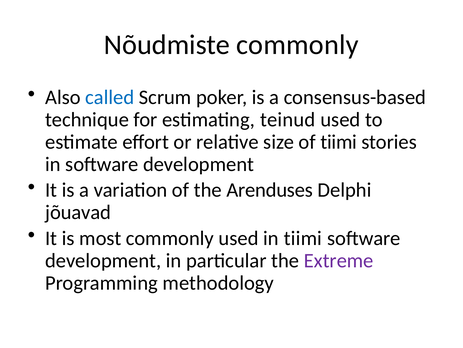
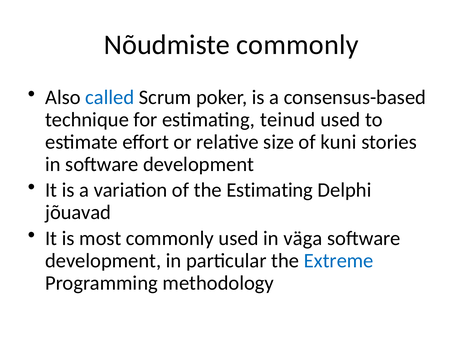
of tiimi: tiimi -> kuni (339, 142)
the Arenduses: Arenduses -> Estimating (270, 190)
in tiimi: tiimi -> väga (303, 238)
Extreme colour: purple -> blue (339, 260)
